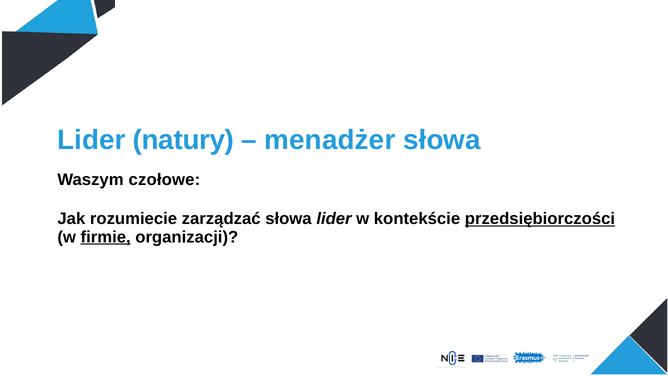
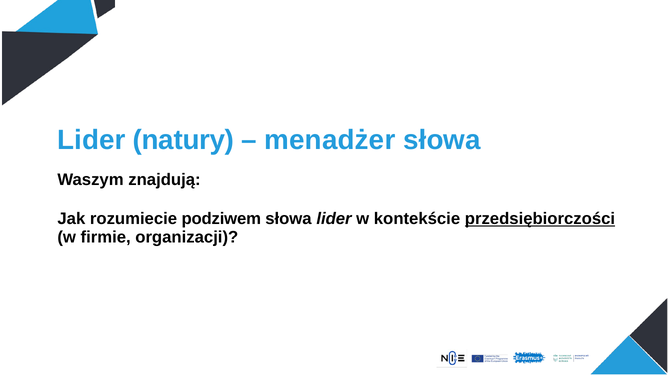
czołowe: czołowe -> znajdują (164, 179)
zarządzać: zarządzać -> podziwem (221, 219)
firmie underline: present -> none (106, 237)
